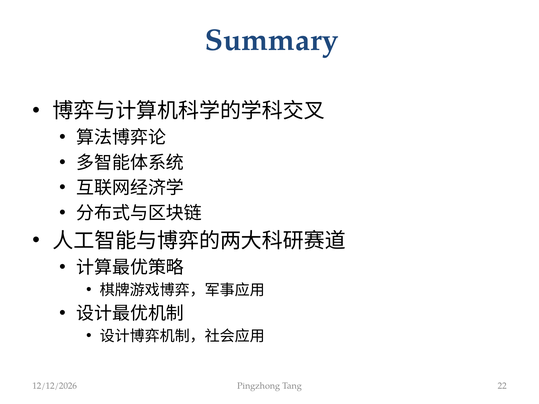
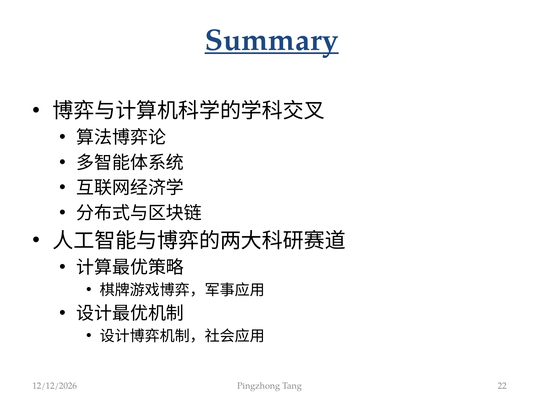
Summary underline: none -> present (272, 40)
